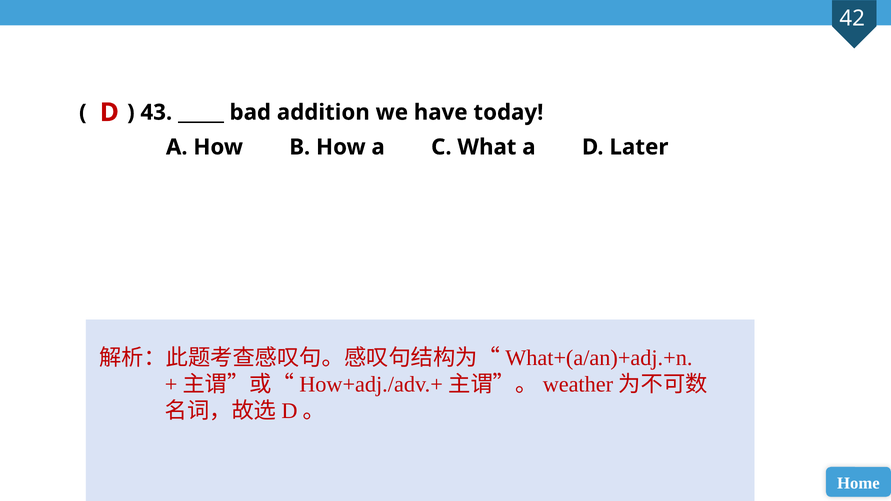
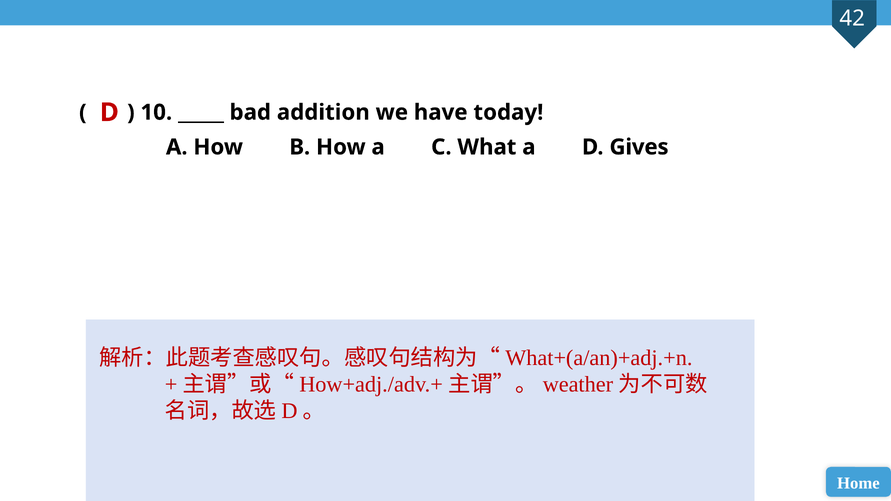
43: 43 -> 10 (156, 112)
Later: Later -> Gives (639, 147)
